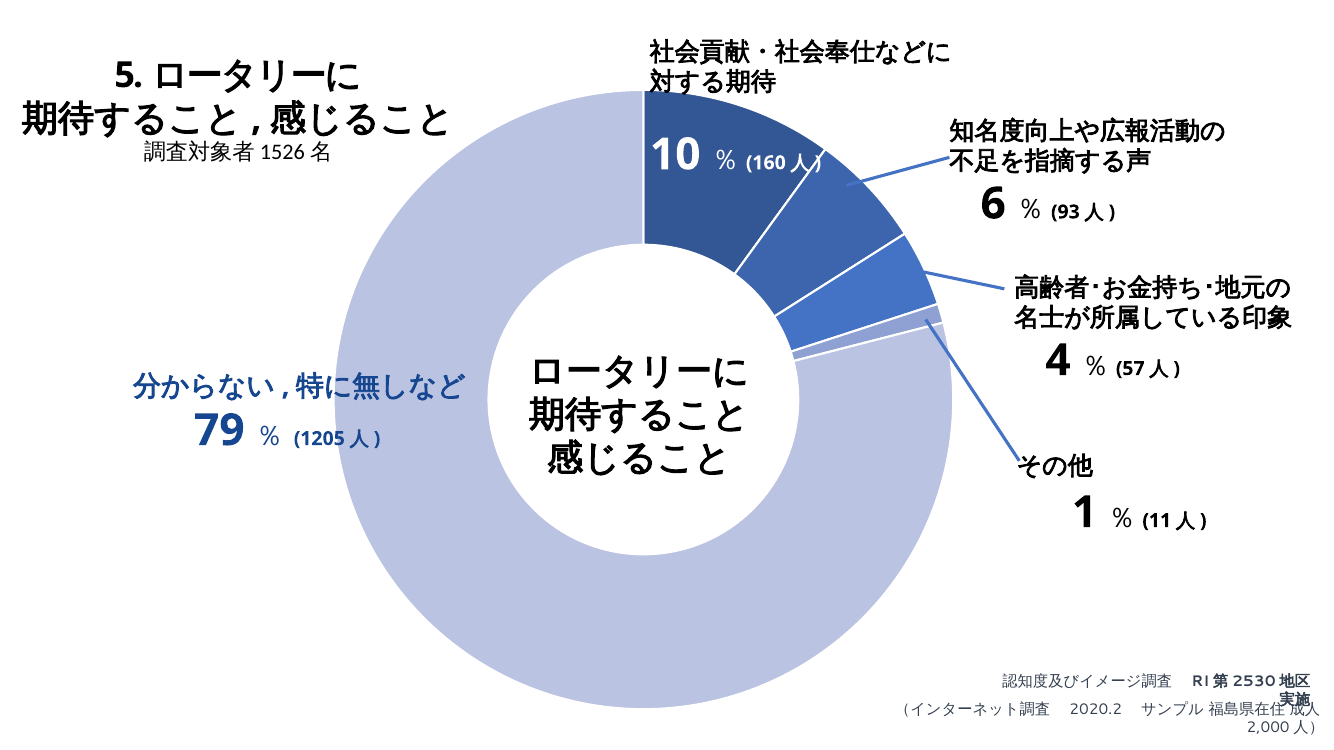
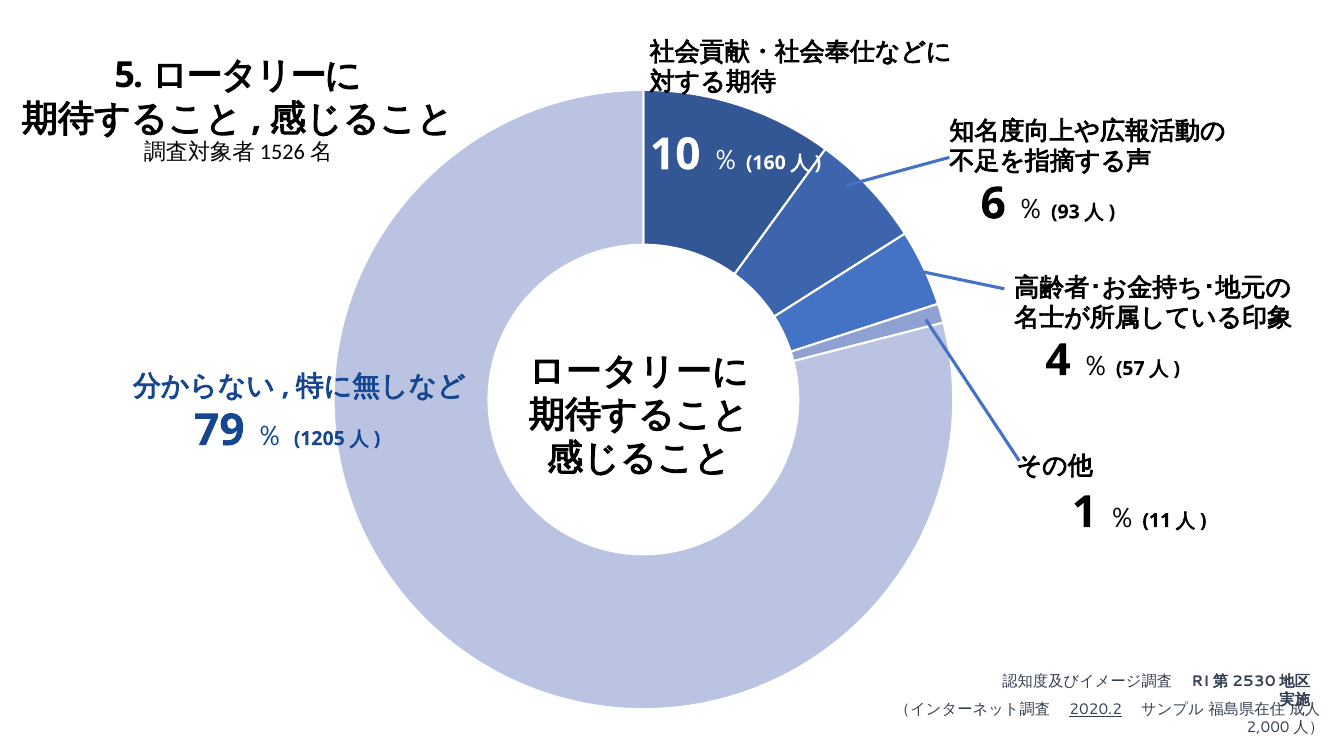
2020.2 underline: none -> present (1096, 710)
